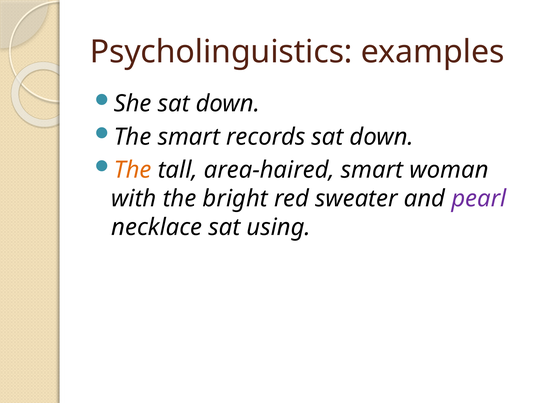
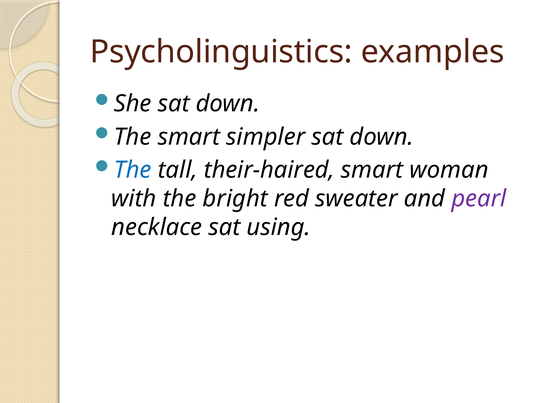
records: records -> simpler (266, 137)
The colour: orange -> blue (133, 170)
area-haired: area-haired -> their-haired (269, 170)
